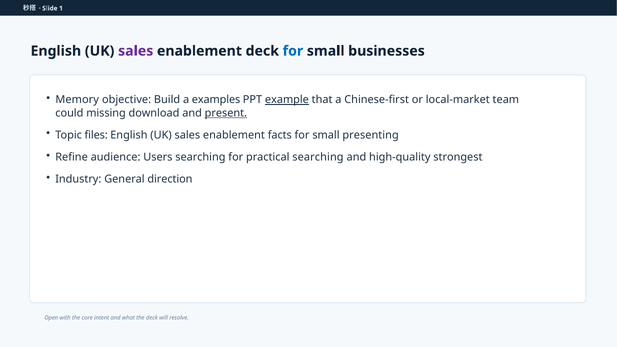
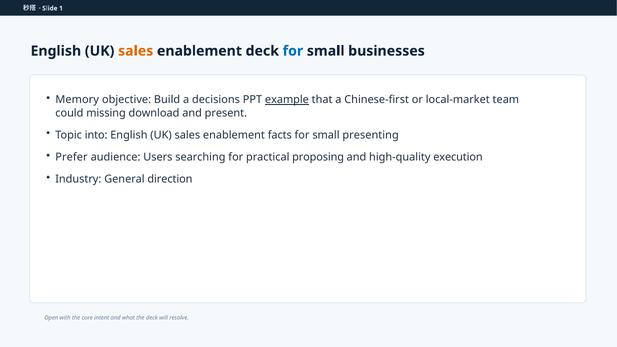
sales colour: purple -> orange (136, 51)
examples: examples -> decisions (216, 100)
present underline: present -> none (226, 113)
files: files -> into (96, 135)
Refine: Refine -> Prefer (71, 157)
practical searching: searching -> proposing (318, 157)
strongest: strongest -> execution (458, 157)
